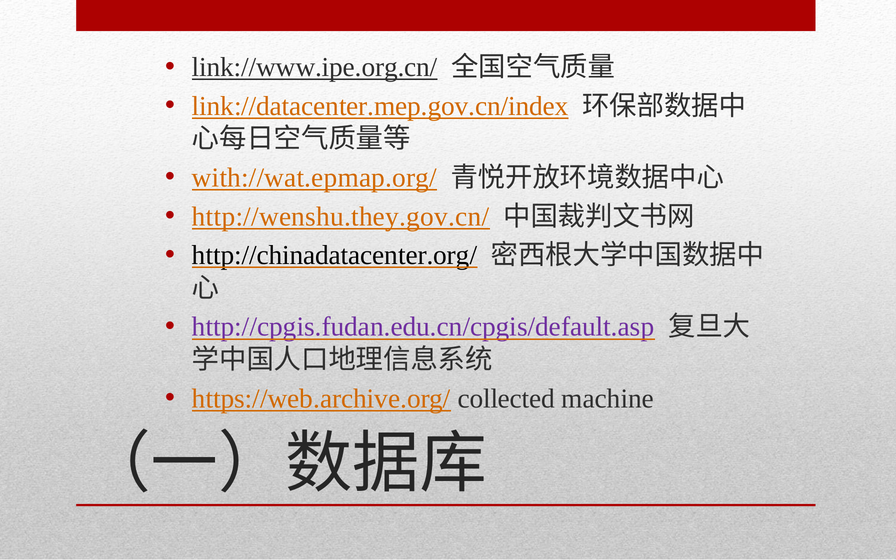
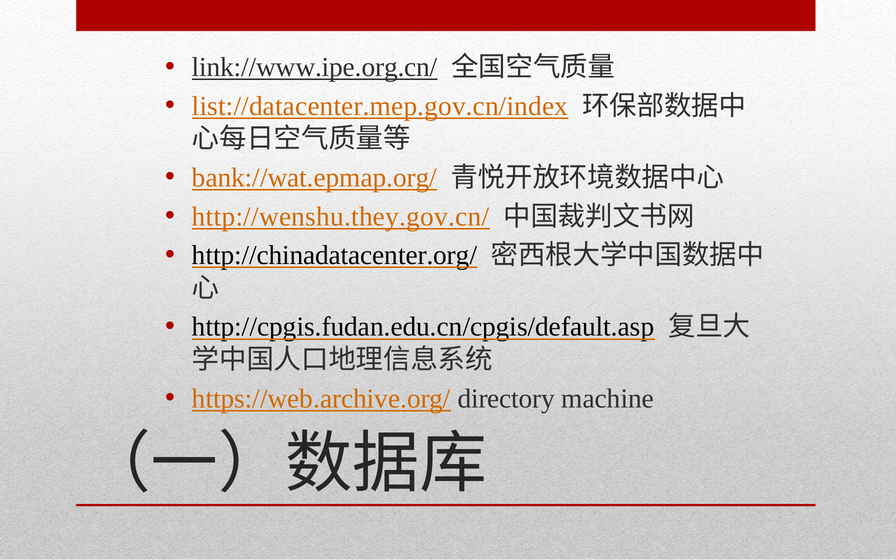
link://datacenter.mep.gov.cn/index: link://datacenter.mep.gov.cn/index -> list://datacenter.mep.gov.cn/index (380, 106)
with://wat.epmap.org/: with://wat.epmap.org/ -> bank://wat.epmap.org/ (314, 178)
http://cpgis.fudan.edu.cn/cpgis/default.asp colour: purple -> black (423, 327)
collected: collected -> directory (506, 399)
